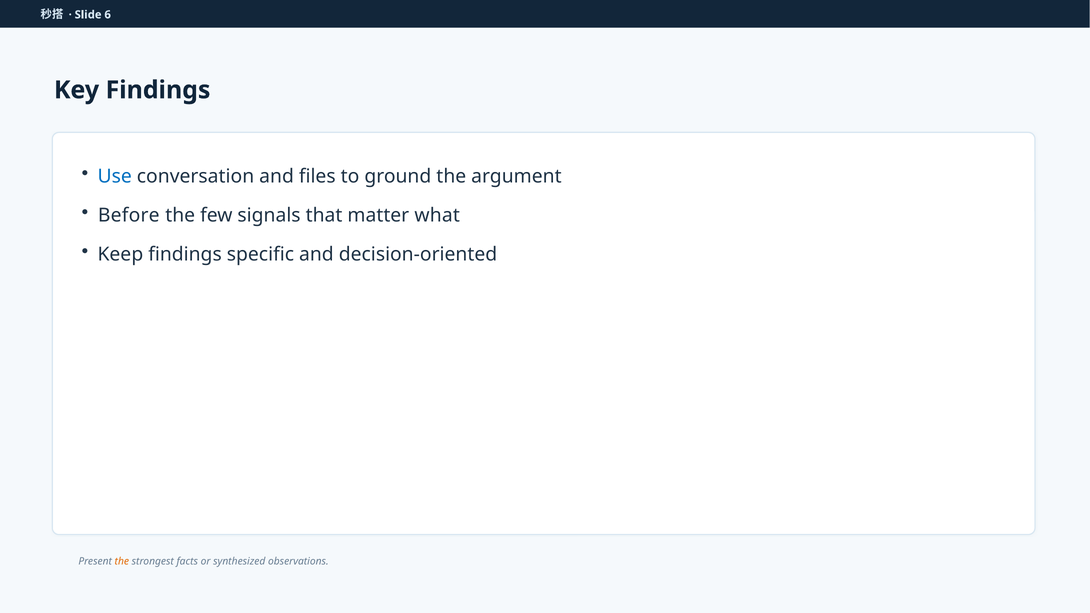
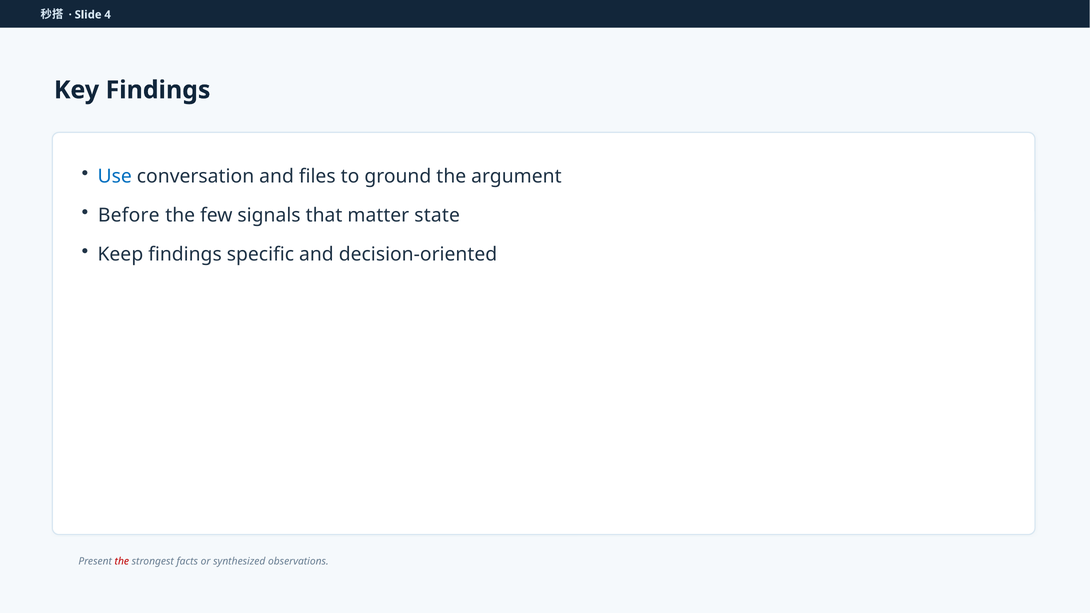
6: 6 -> 4 (108, 15)
what: what -> state (437, 215)
the colour: orange -> red (122, 561)
